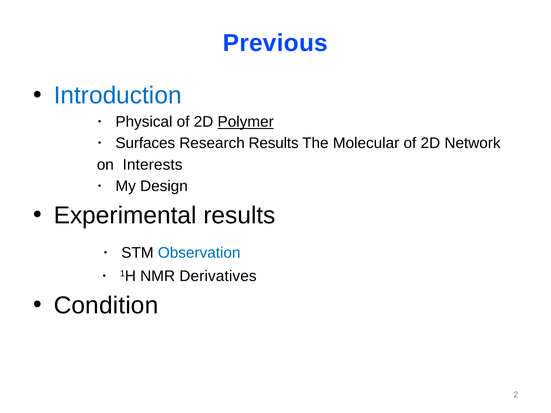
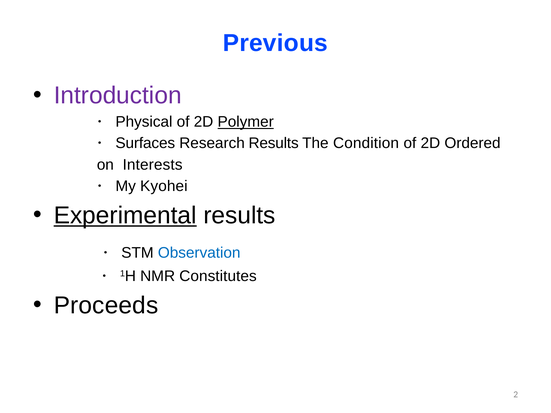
Introduction colour: blue -> purple (118, 96)
Molecular: Molecular -> Condition (366, 143)
Network: Network -> Ordered (473, 143)
Design: Design -> Kyohei (164, 186)
Experimental underline: none -> present (125, 216)
Derivatives: Derivatives -> Constitutes (218, 276)
Condition: Condition -> Proceeds (106, 306)
